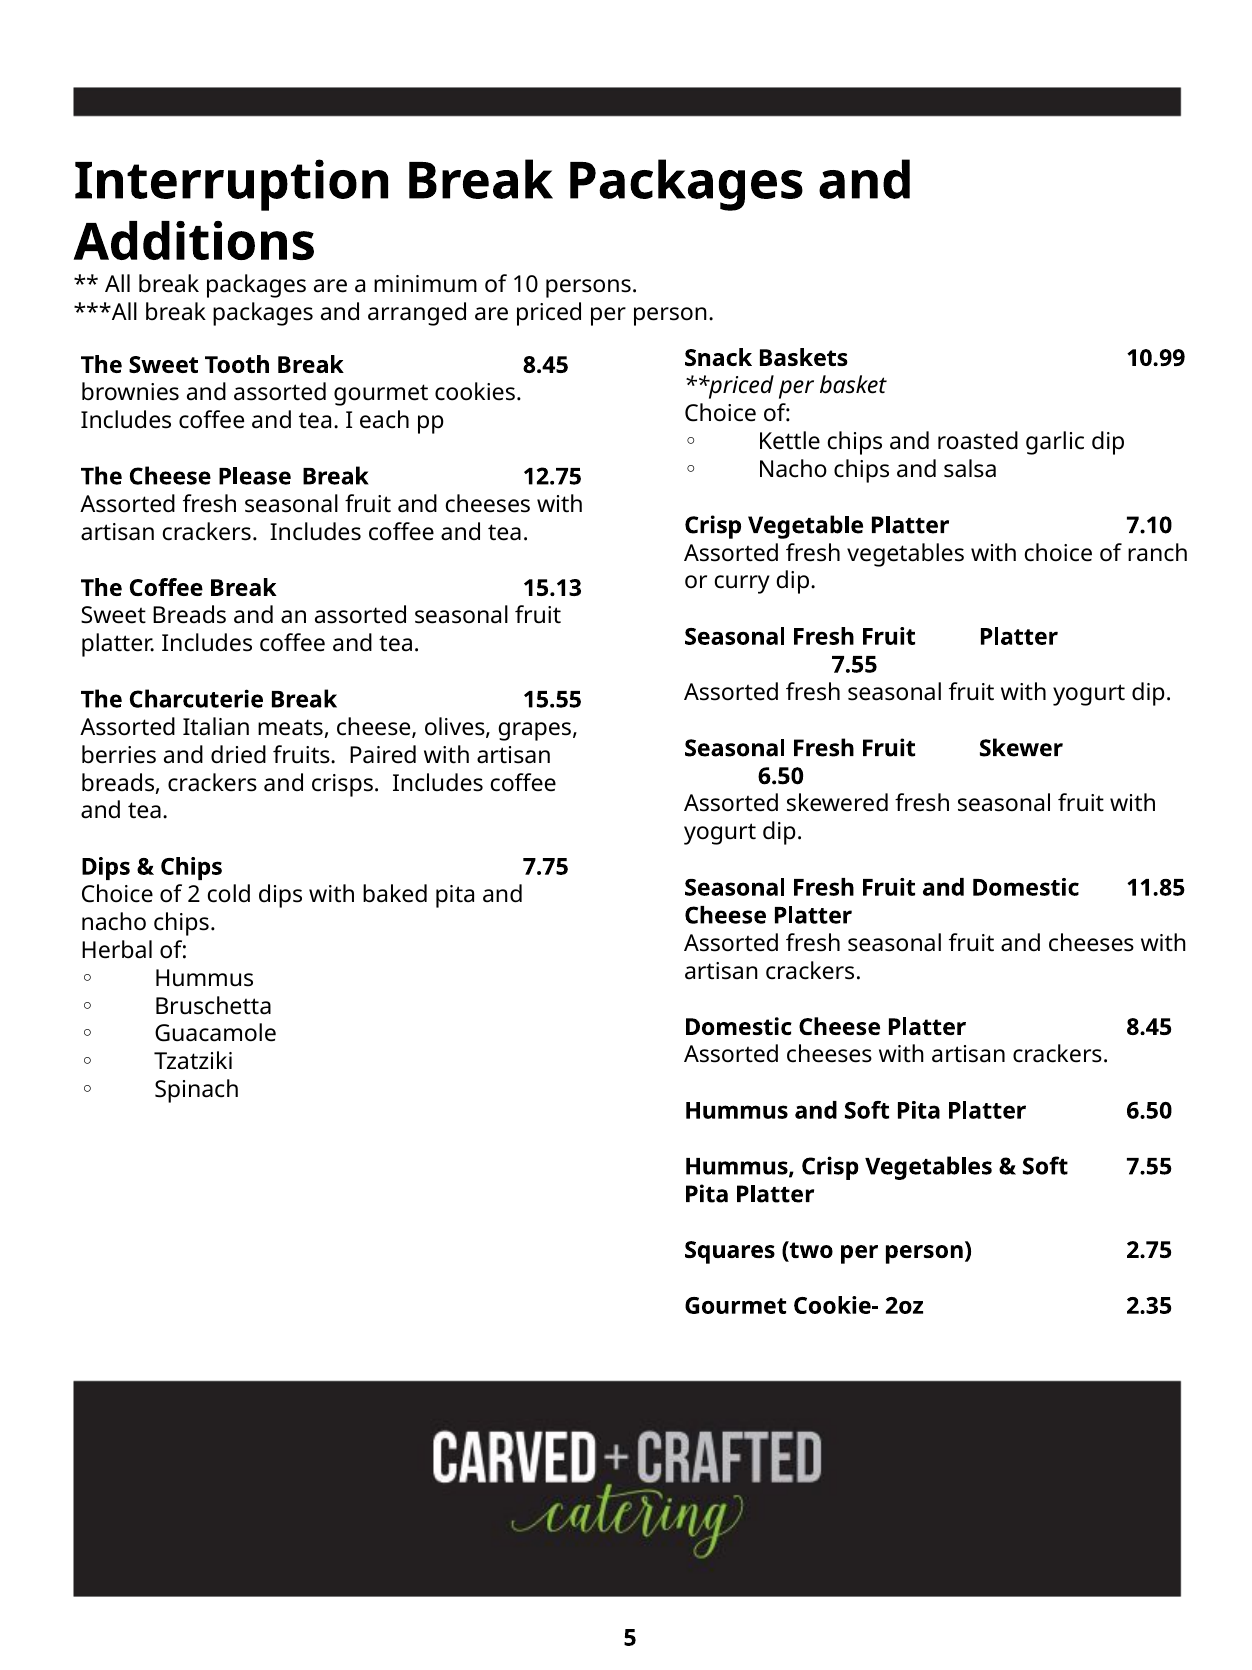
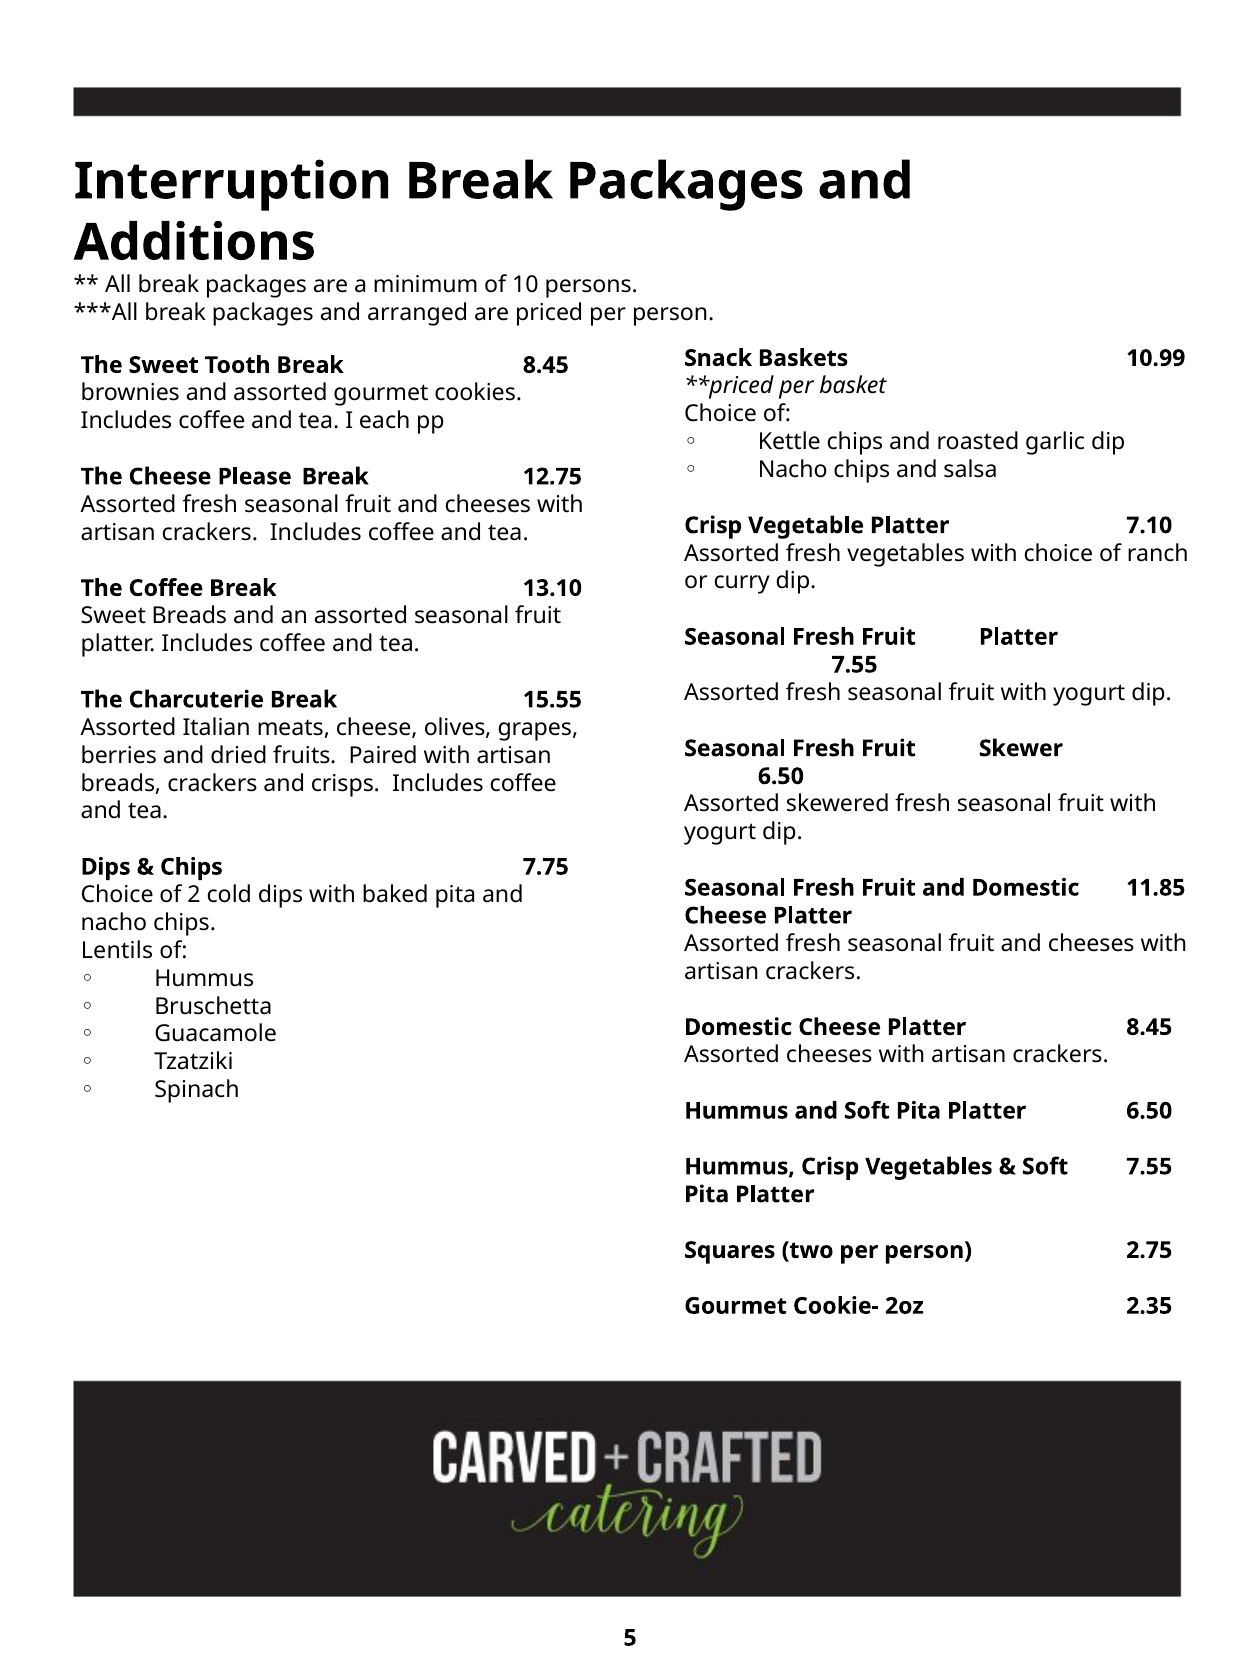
15.13: 15.13 -> 13.10 (552, 588)
Herbal: Herbal -> Lentils (117, 950)
